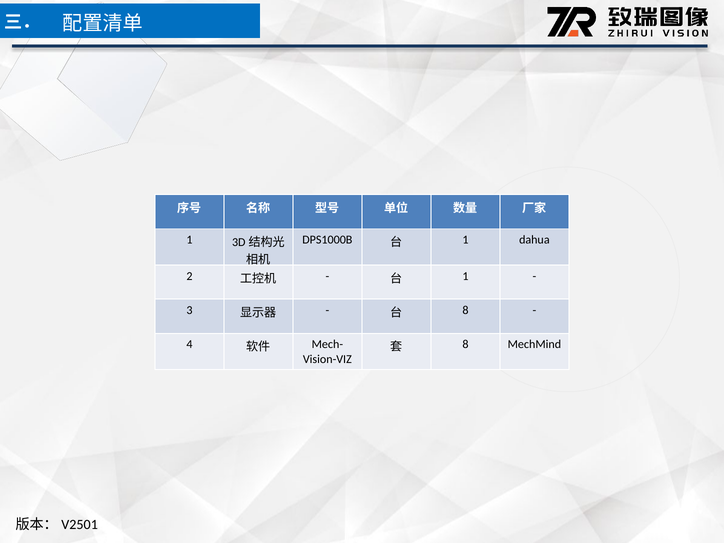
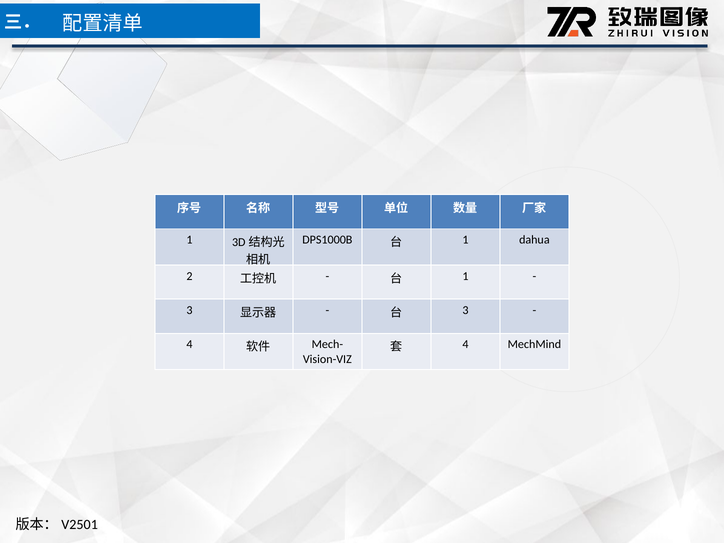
8: 8 -> 3 (465, 310)
8: 8 -> 4 (465, 344)
